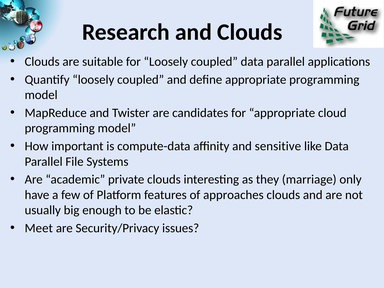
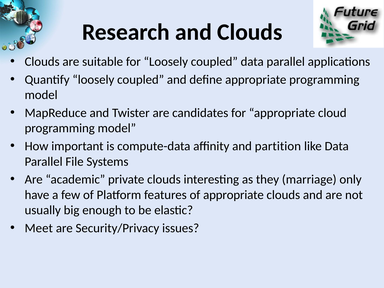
sensitive: sensitive -> partition (278, 146)
of approaches: approaches -> appropriate (233, 195)
